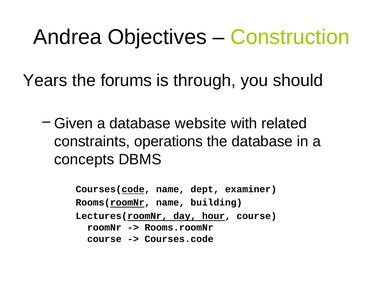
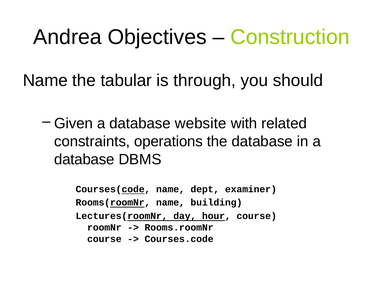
Years: Years -> Name (45, 80)
forums: forums -> tabular (126, 80)
concepts: concepts -> database (84, 159)
